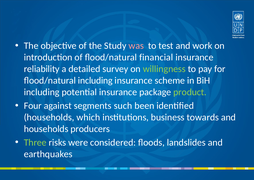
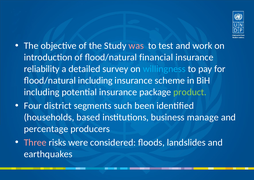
willingness colour: light green -> light blue (164, 69)
against: against -> district (58, 106)
which: which -> based (88, 117)
towards: towards -> manage (203, 117)
households: households -> percentage (46, 129)
Three colour: light green -> pink (35, 142)
